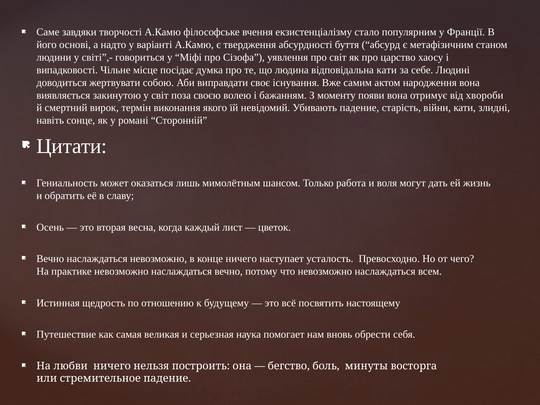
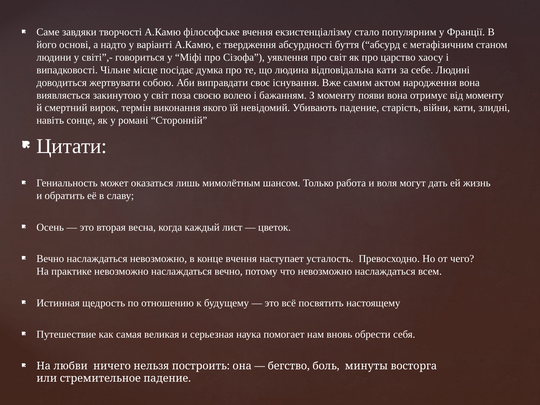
від хвороби: хвороби -> моменту (485, 95)
конце ничего: ничего -> вчення (241, 259)
